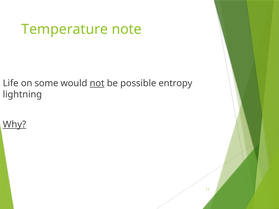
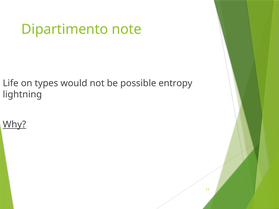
Temperature: Temperature -> Dipartimento (65, 29)
some: some -> types (46, 83)
not underline: present -> none (97, 83)
